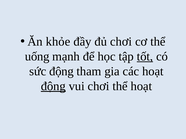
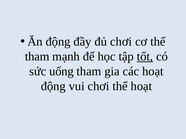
Ăn khỏe: khỏe -> động (58, 42)
uống: uống -> tham (37, 57)
sức động: động -> uống (61, 72)
động underline: present -> none (53, 86)
